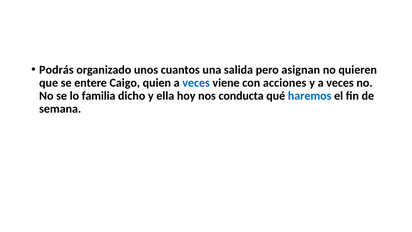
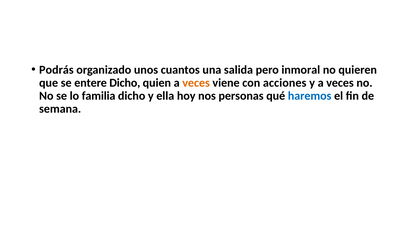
asignan: asignan -> inmoral (301, 70)
entere Caigo: Caigo -> Dicho (125, 83)
veces colour: blue -> orange (196, 83)
conducta: conducta -> personas (241, 96)
